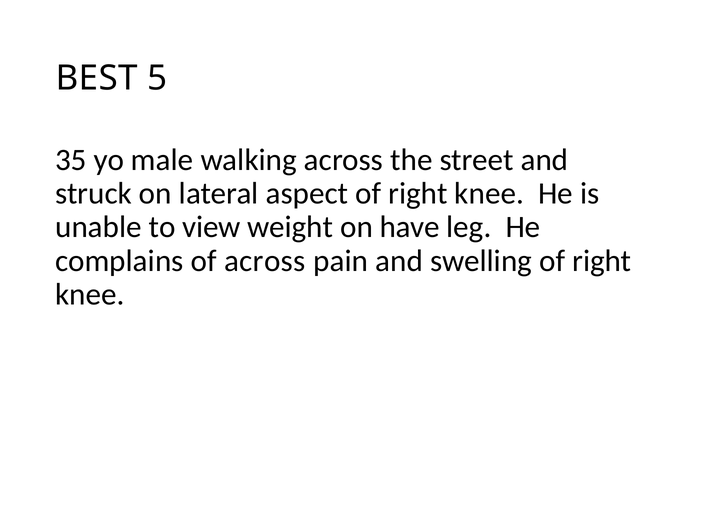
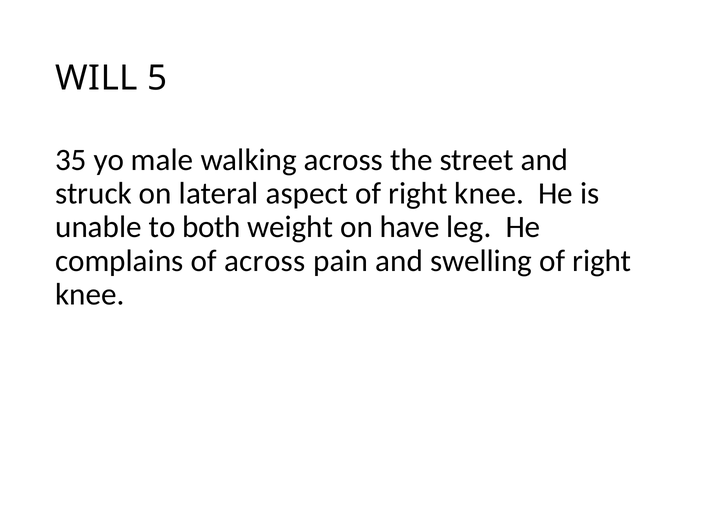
BEST: BEST -> WILL (97, 79)
view: view -> both (211, 227)
